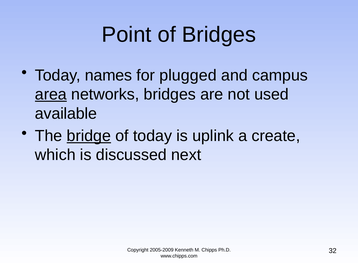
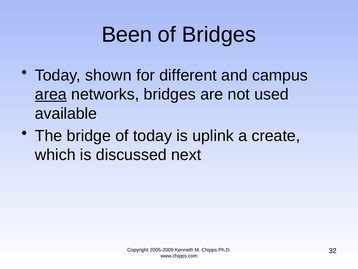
Point: Point -> Been (127, 35)
names: names -> shown (108, 75)
plugged: plugged -> different (188, 75)
bridge underline: present -> none (89, 136)
